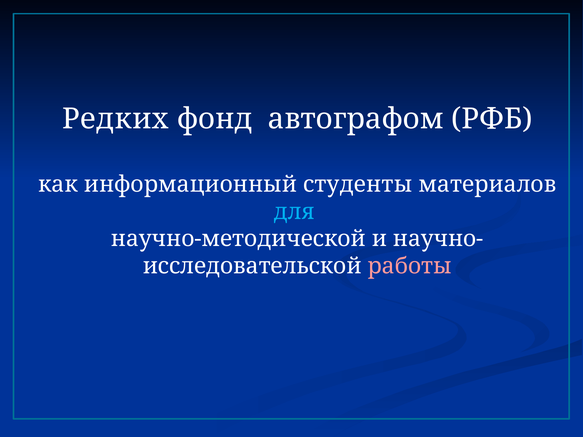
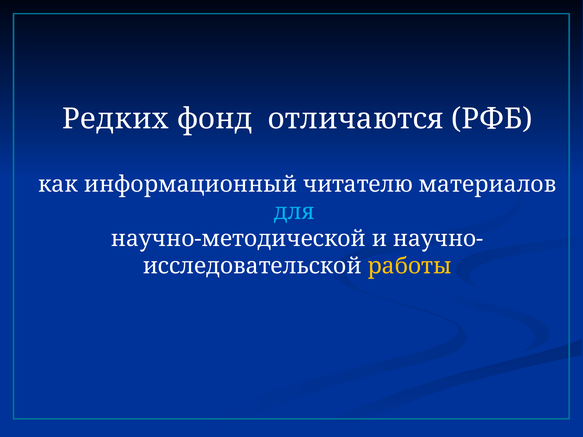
автографом: автографом -> отличаются (356, 119)
студенты: студенты -> читателю (358, 185)
работы colour: pink -> yellow (410, 266)
